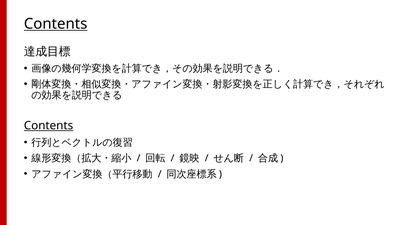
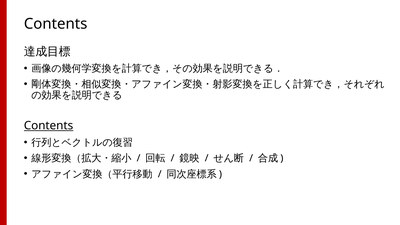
Contents underline: present -> none (56, 24)
